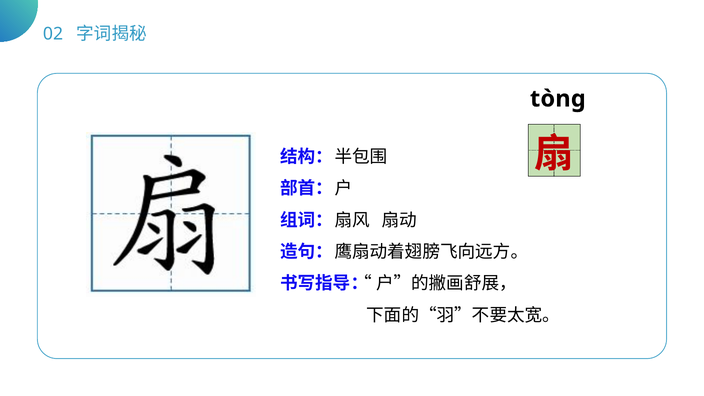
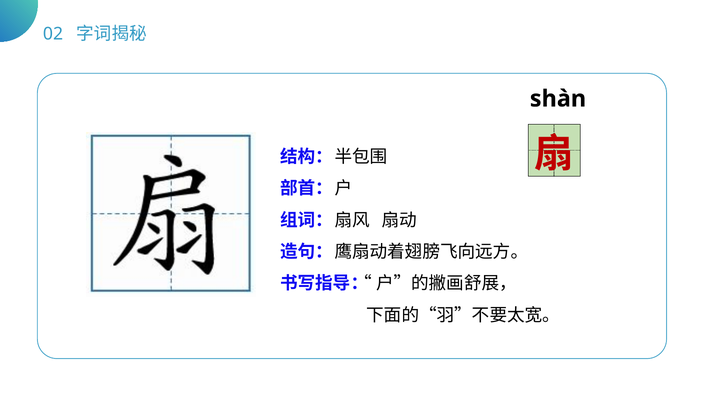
tònɡ: tònɡ -> shàn (558, 99)
